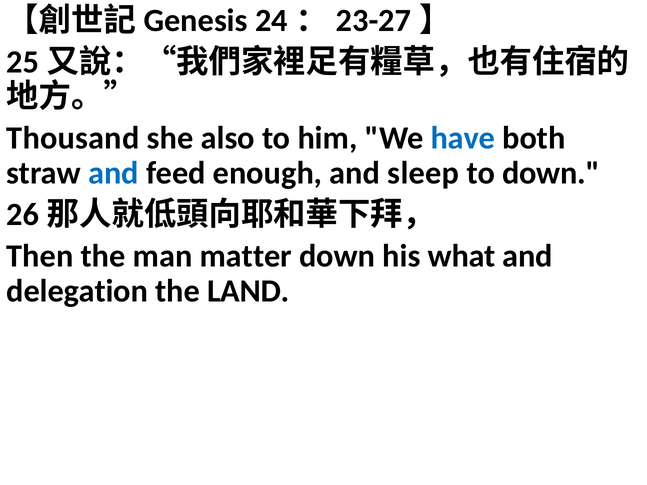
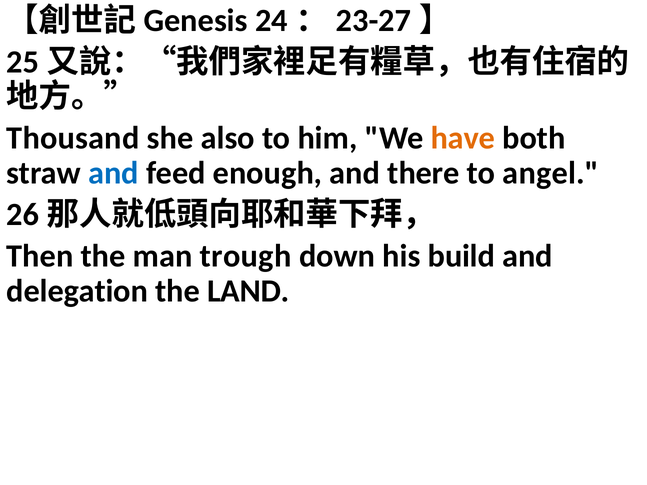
have colour: blue -> orange (463, 138)
sleep: sleep -> there (424, 173)
to down: down -> angel (551, 173)
matter: matter -> trough (246, 256)
what: what -> build (462, 256)
